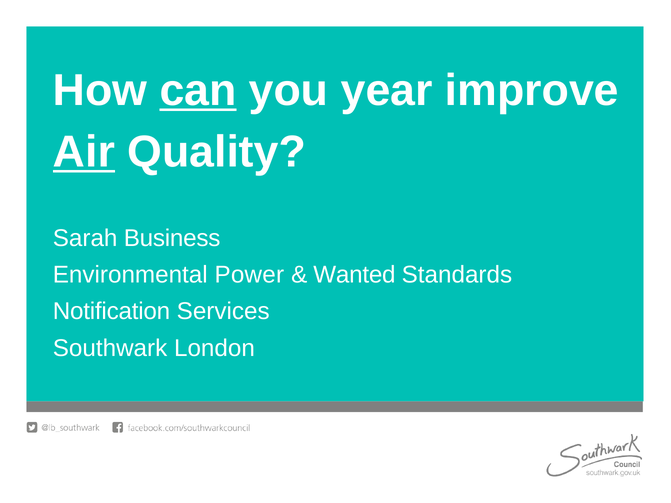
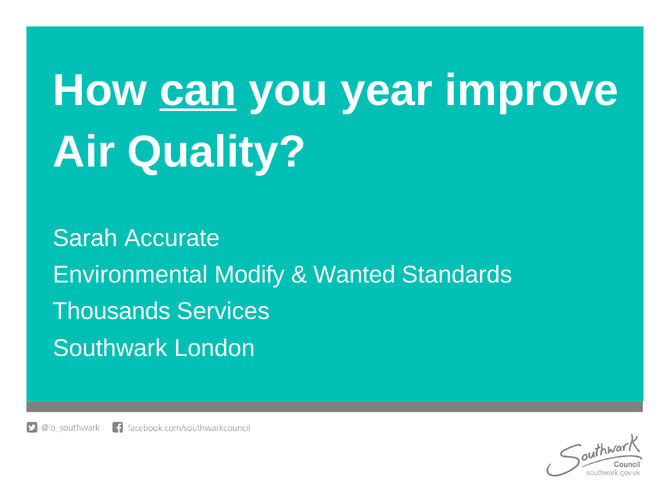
Air underline: present -> none (84, 152)
Business: Business -> Accurate (172, 238)
Power: Power -> Modify (250, 275)
Notification: Notification -> Thousands (111, 312)
